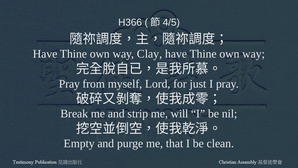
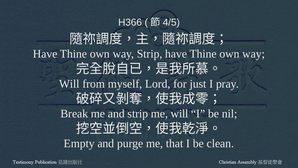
way Clay: Clay -> Strip (150, 54)
Pray: Pray -> Will (69, 84)
